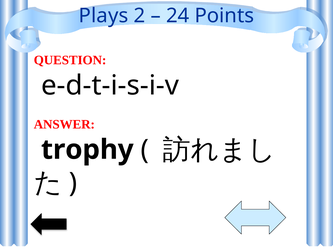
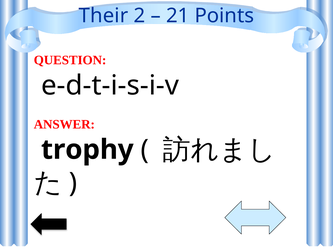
Plays: Plays -> Their (103, 16)
24: 24 -> 21 (178, 16)
